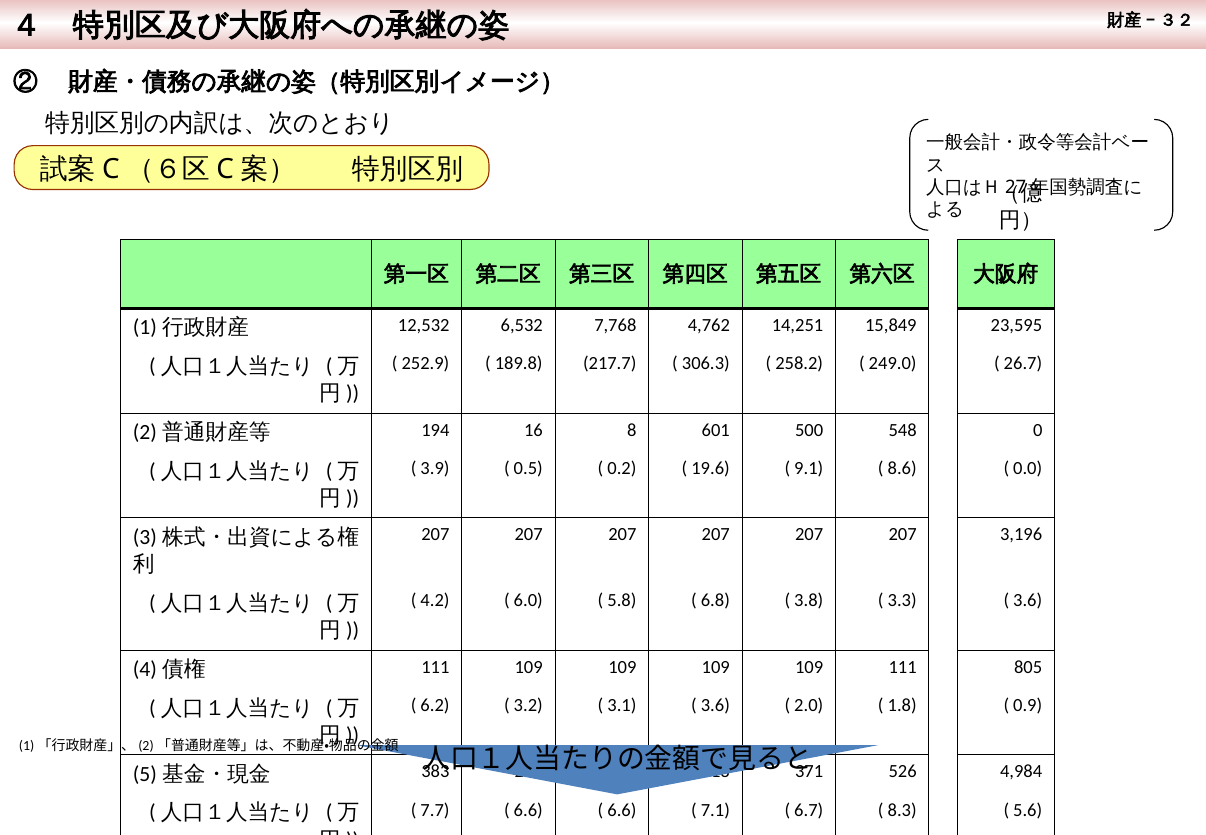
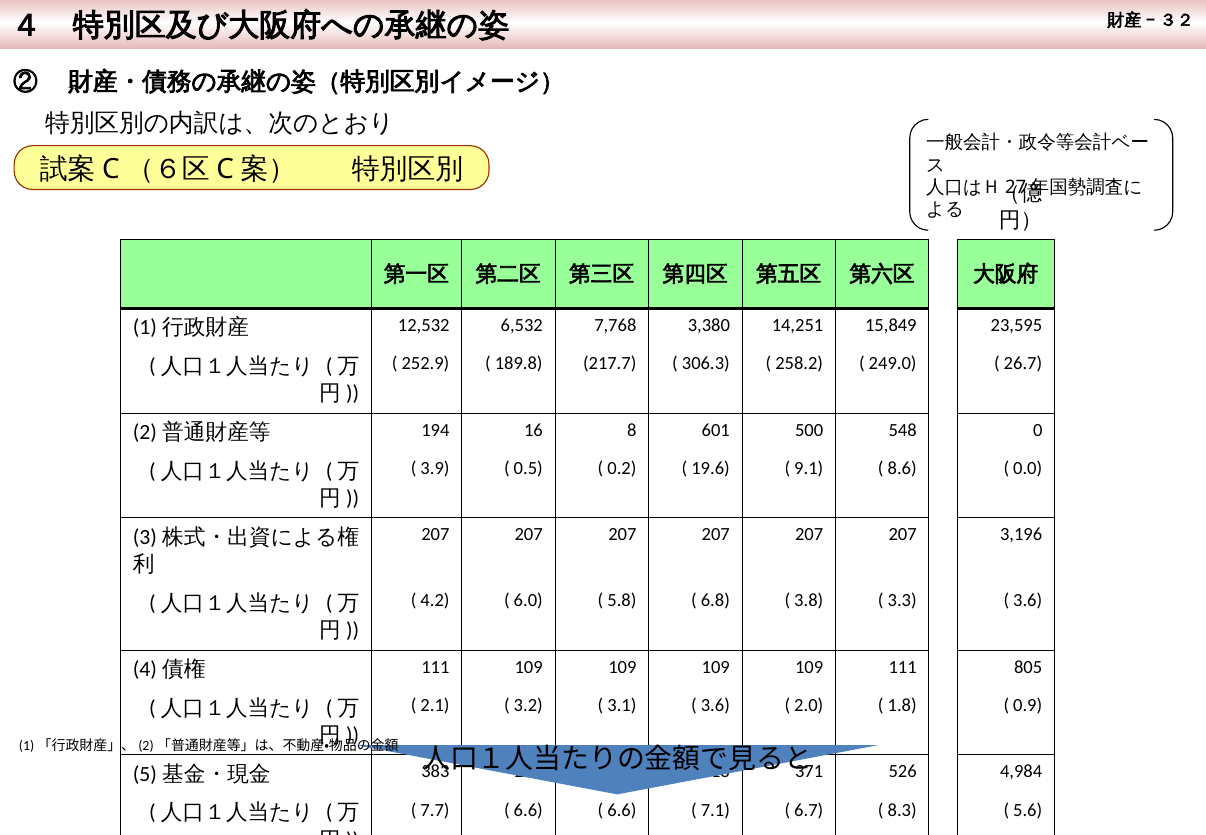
4,762: 4,762 -> 3,380 (709, 325)
6.2: 6.2 -> 2.1 (435, 706)
